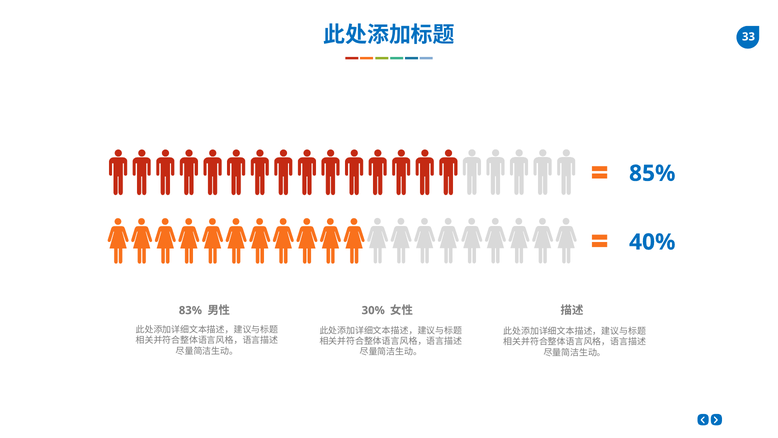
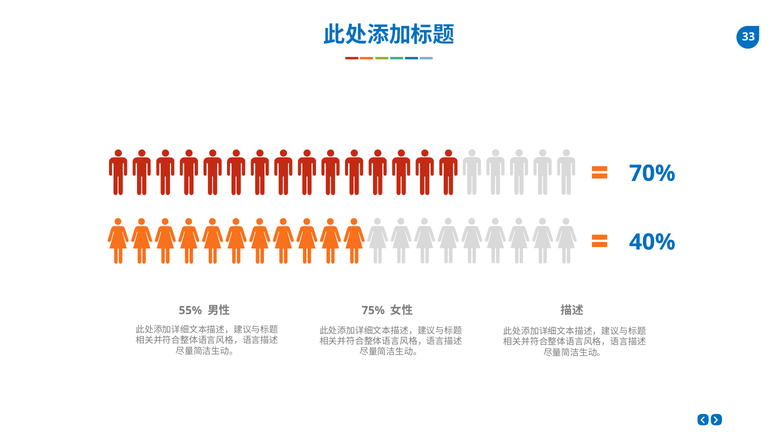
85%: 85% -> 70% (652, 173)
83%: 83% -> 55% (190, 310)
30%: 30% -> 75% (373, 310)
